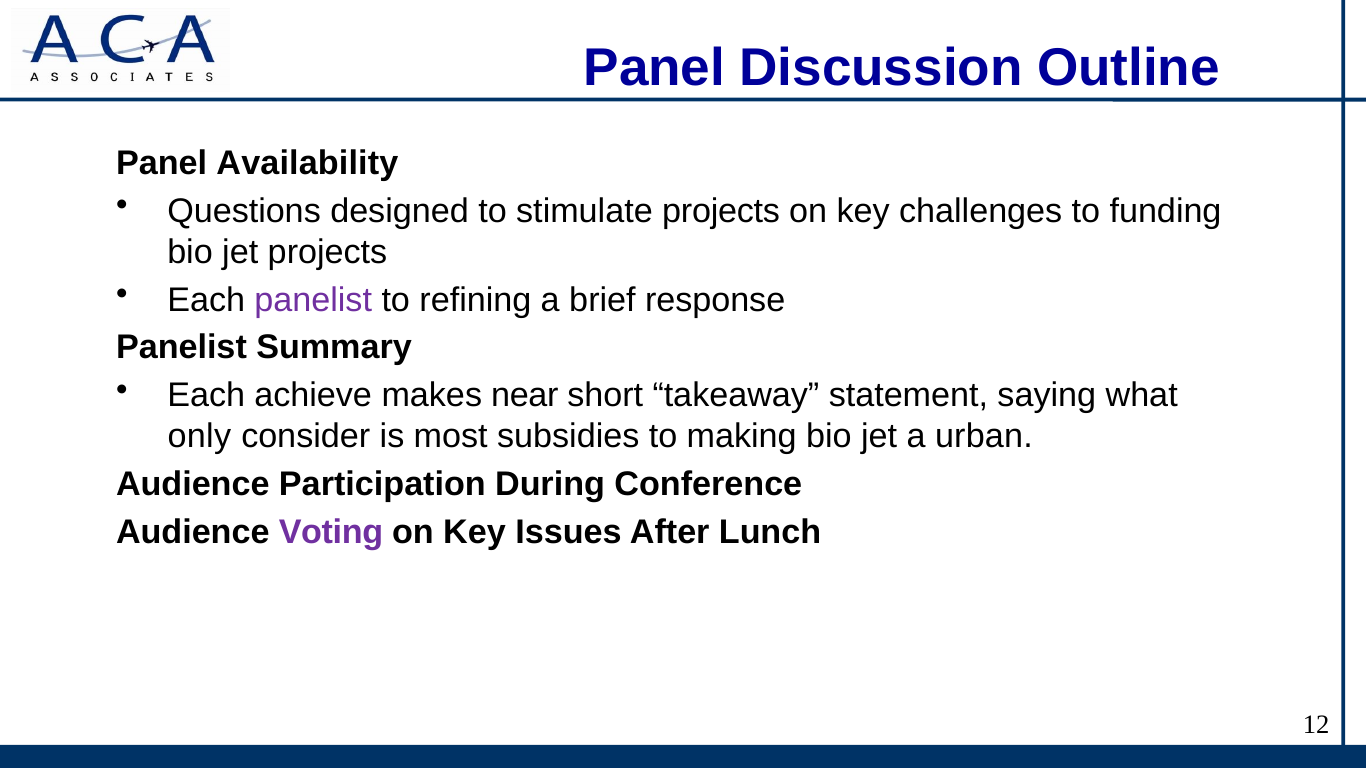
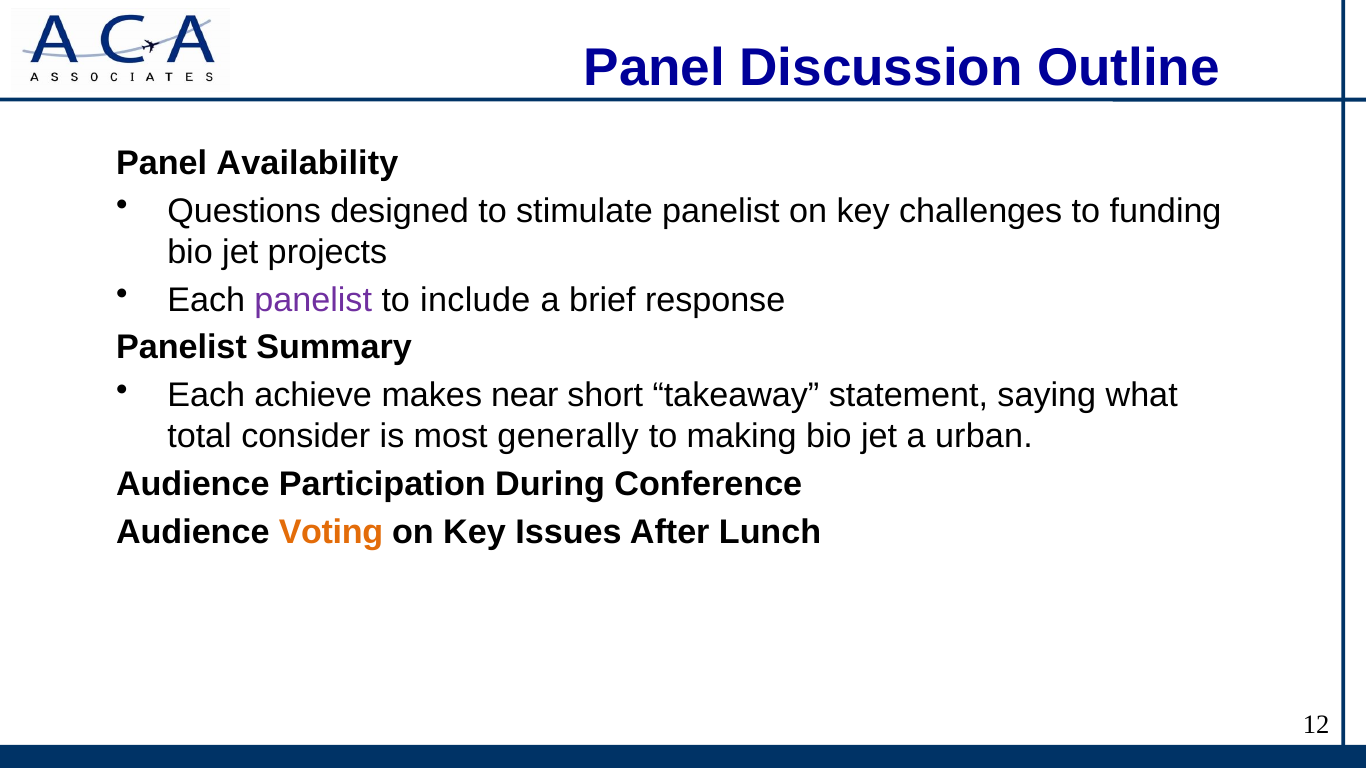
stimulate projects: projects -> panelist (721, 211)
refining: refining -> include (475, 300)
only: only -> total (200, 437)
subsidies: subsidies -> generally (568, 437)
Voting colour: purple -> orange (331, 532)
